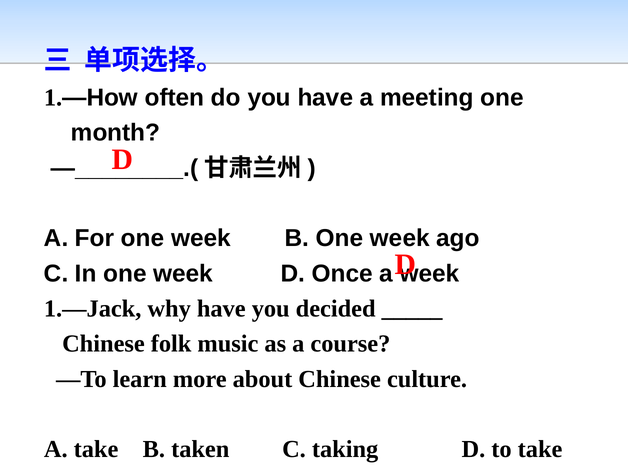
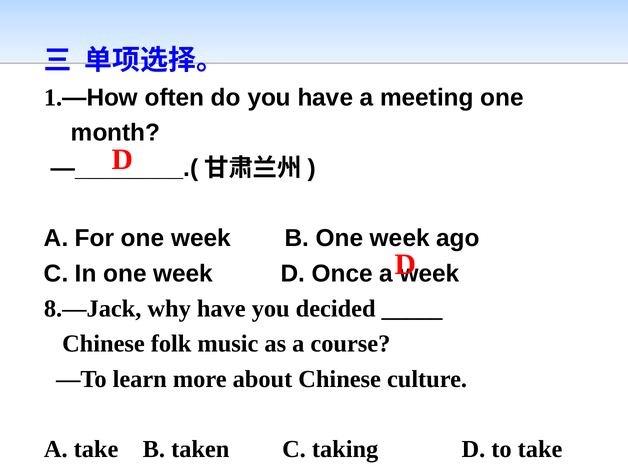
1.—Jack: 1.—Jack -> 8.—Jack (93, 309)
